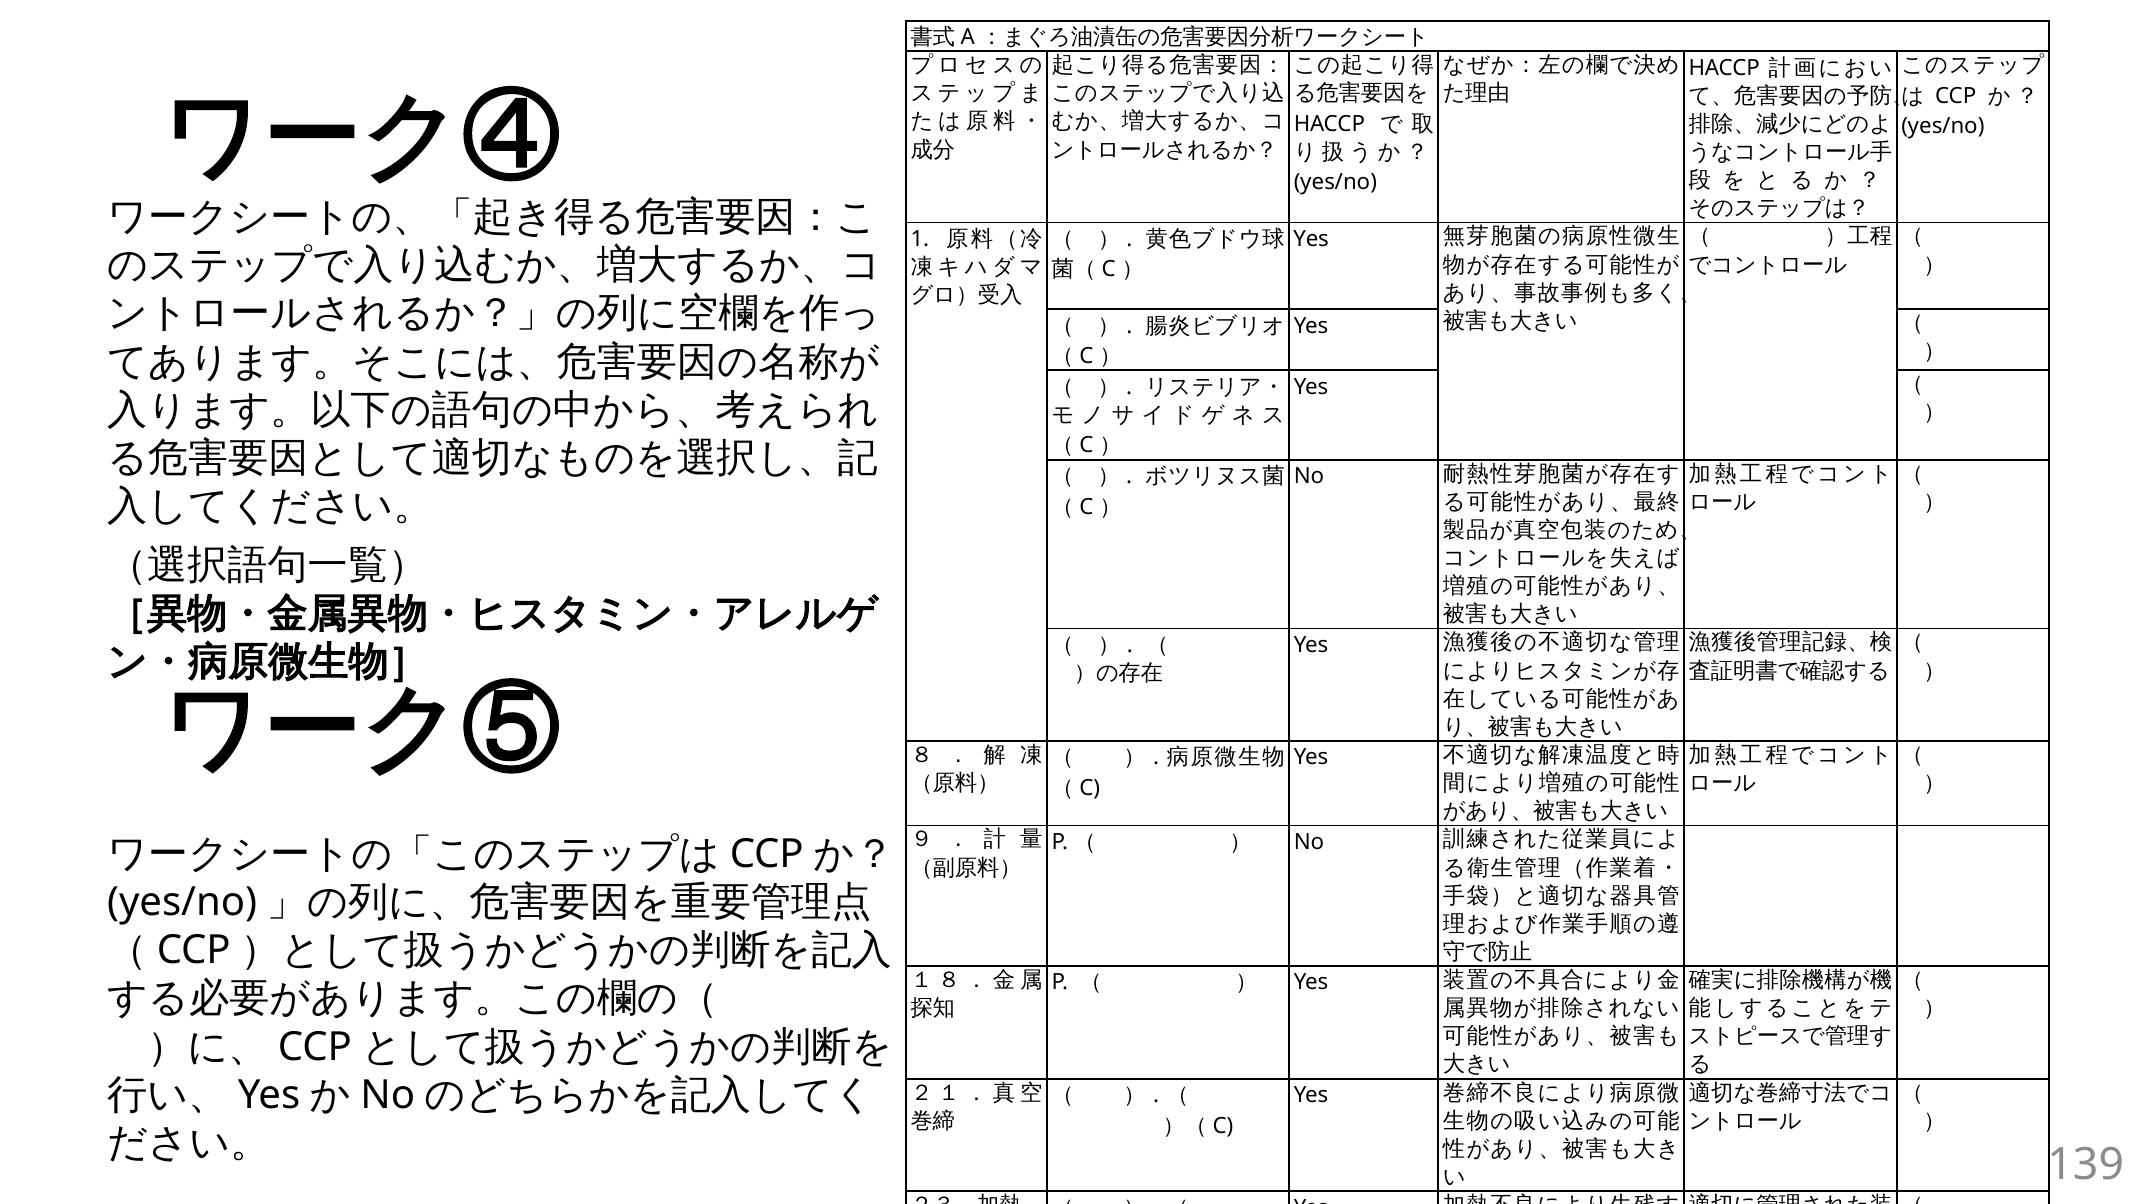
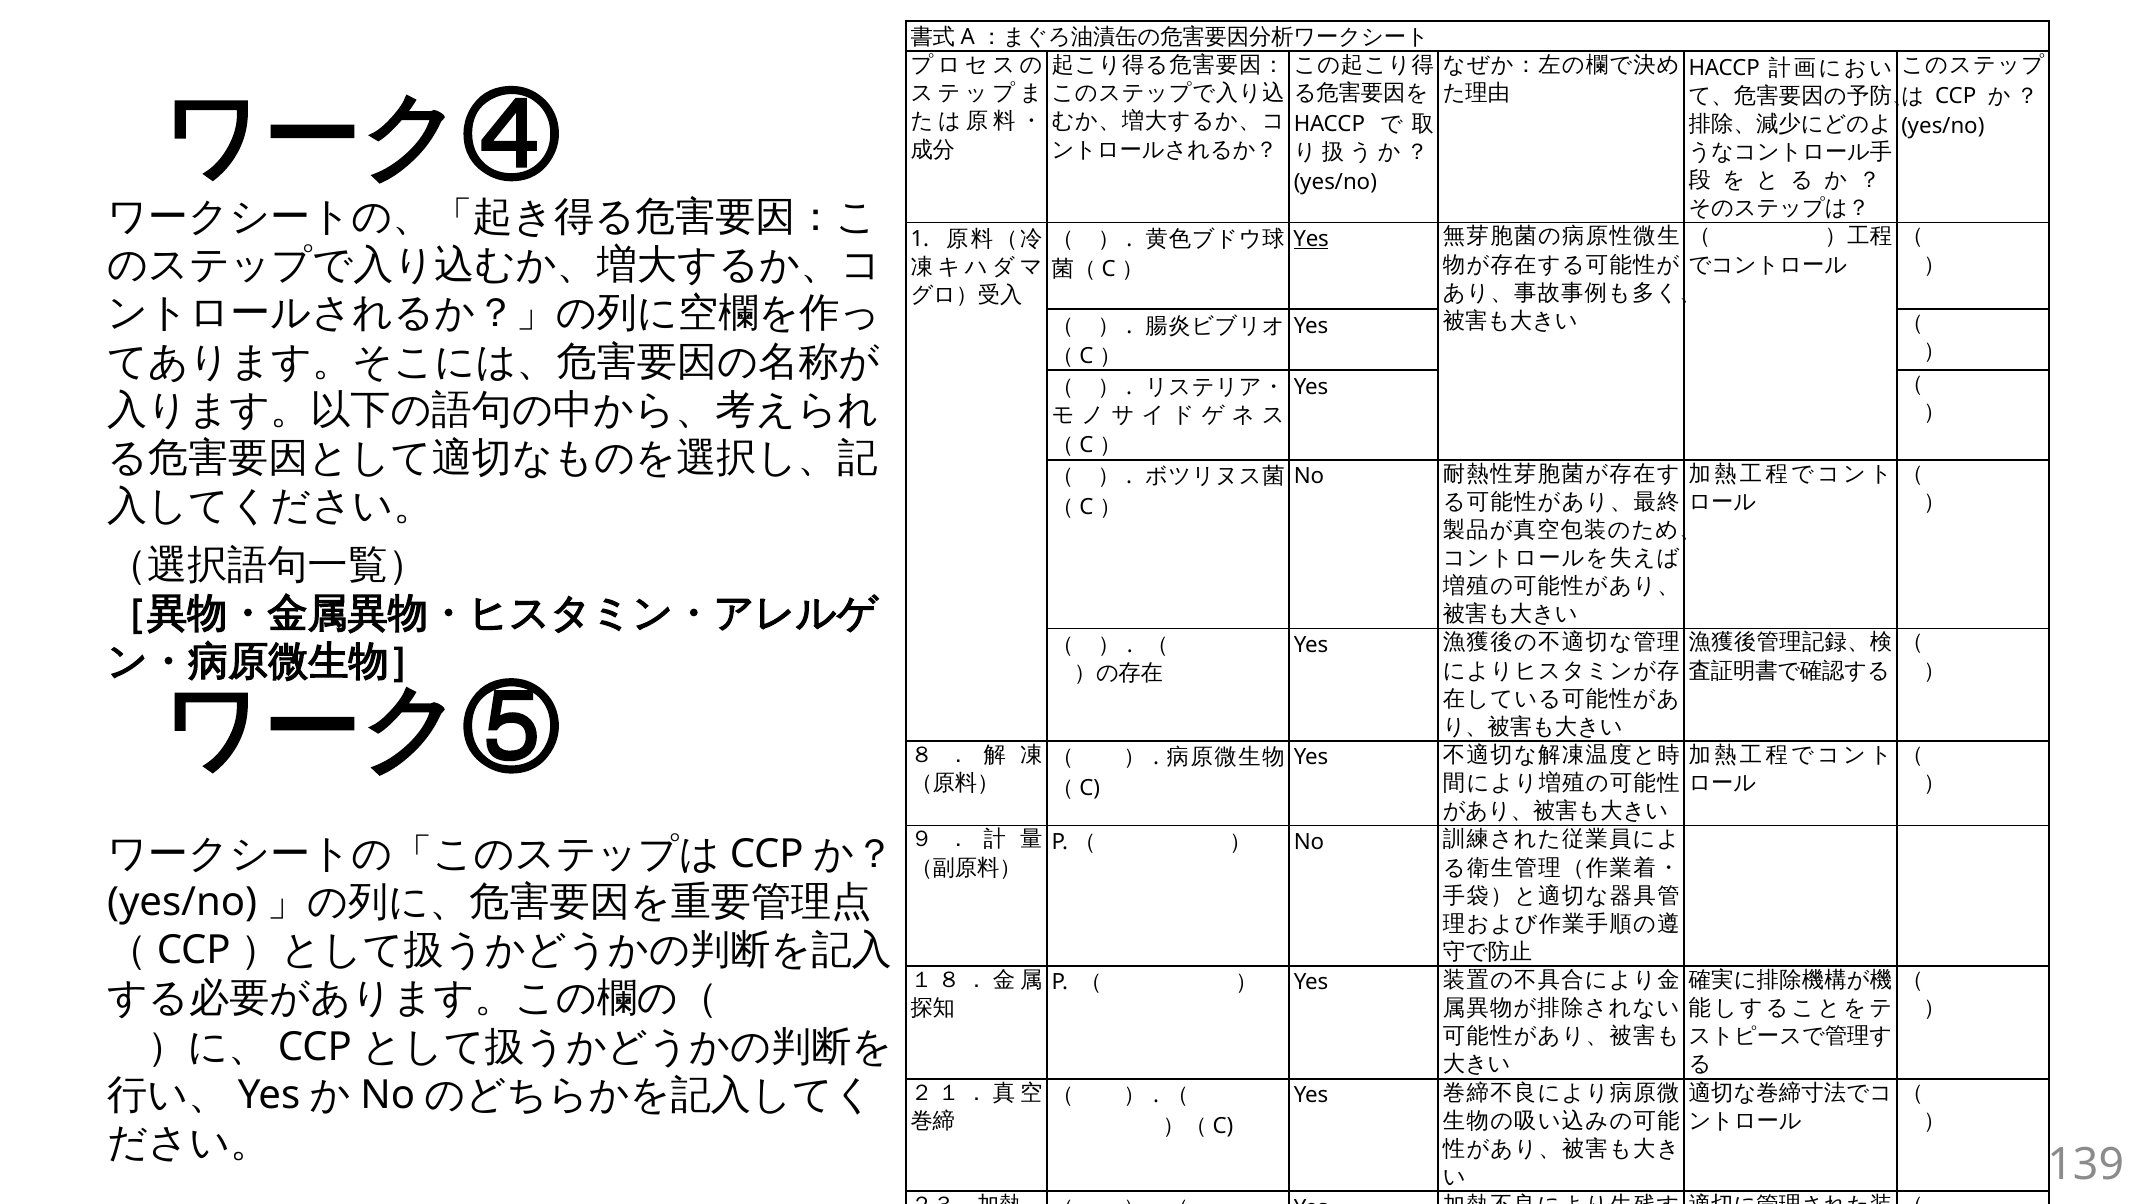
Yes underline: none -> present (1311, 239)
